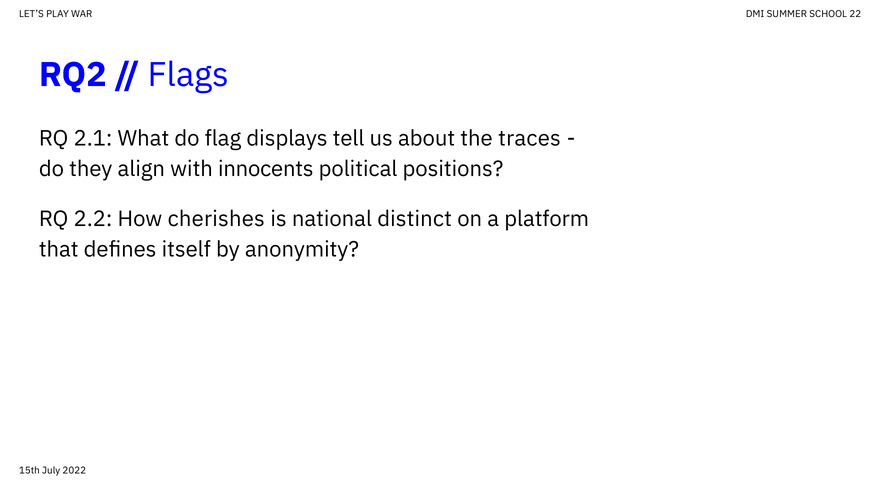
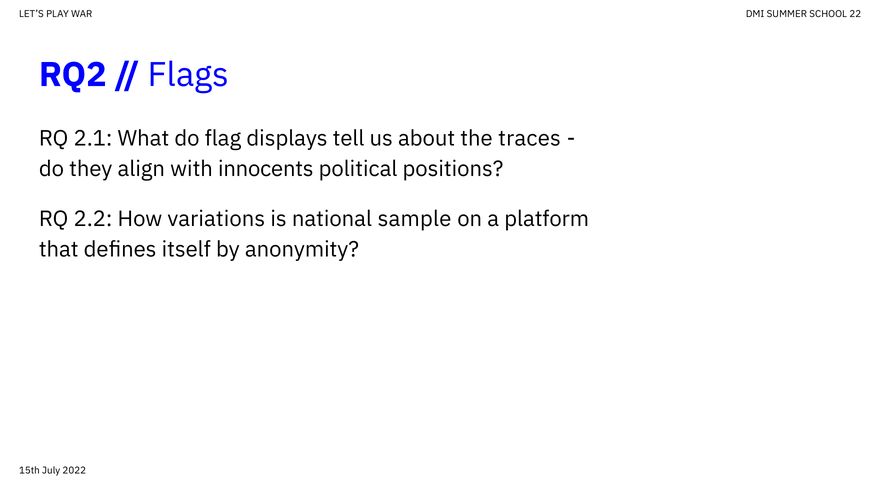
cherishes: cherishes -> variations (216, 219)
distinct: distinct -> sample (415, 219)
